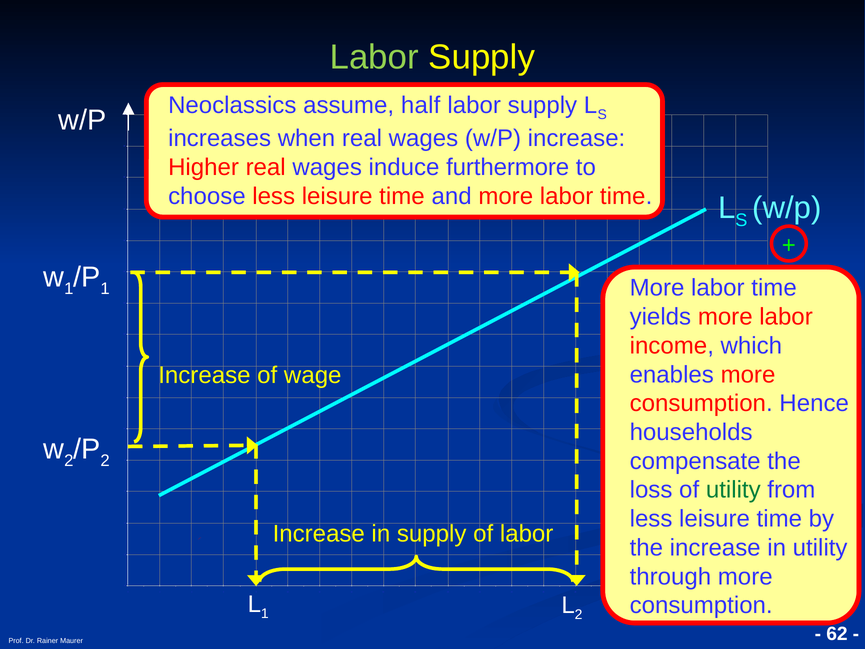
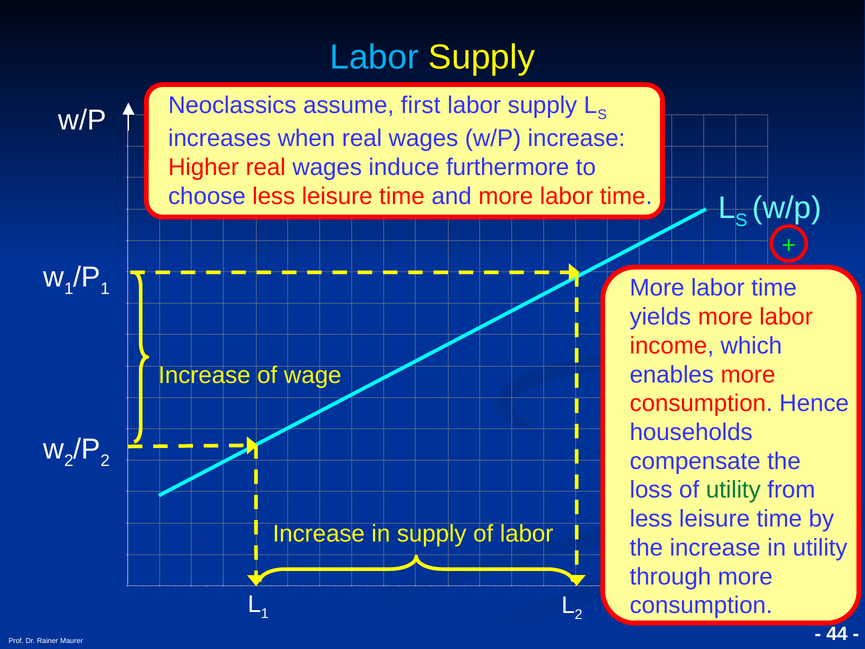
Labor colour: light green -> light blue (374, 57)
half: half -> first (421, 106)
62: 62 -> 44 (837, 634)
